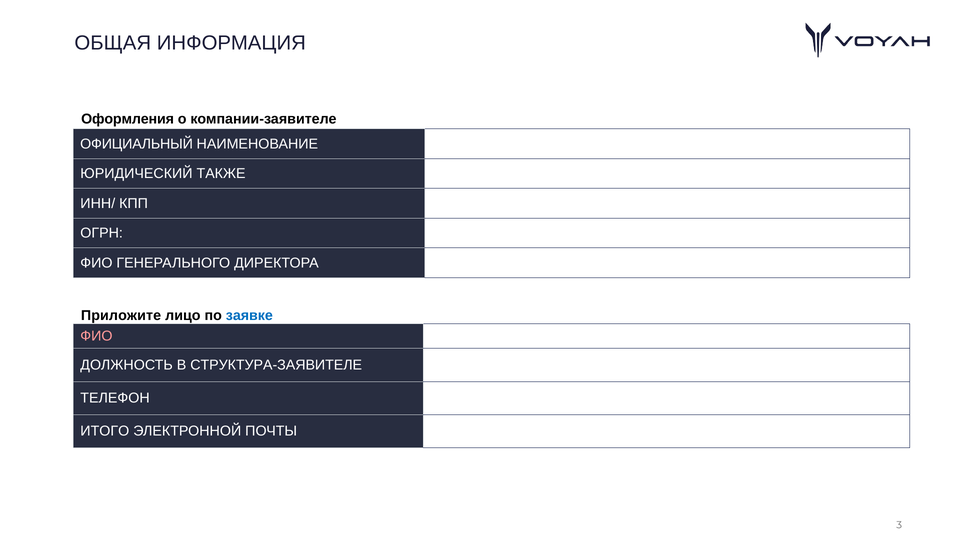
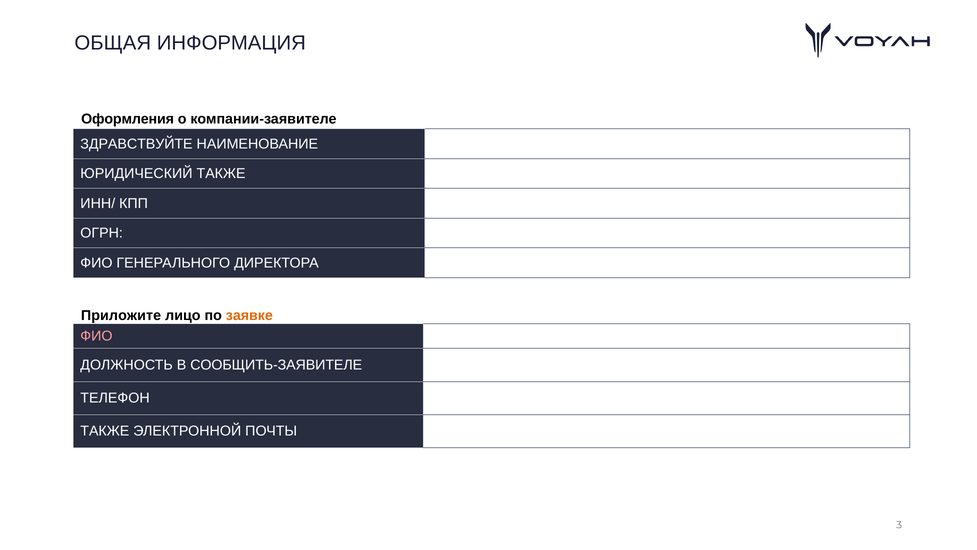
ОФИЦИАЛЬНЫЙ: ОФИЦИАЛЬНЫЙ -> ЗДРАВСТВУЙТЕ (136, 144)
заявке colour: blue -> orange (249, 315)
СТРУКТУРА-ЗАЯВИТЕЛЕ: СТРУКТУРА-ЗАЯВИТЕЛЕ -> СООБЩИТЬ-ЗАЯВИТЕЛЕ (276, 365)
ИТОГО: ИТОГО -> ТАКЖЕ (105, 431)
